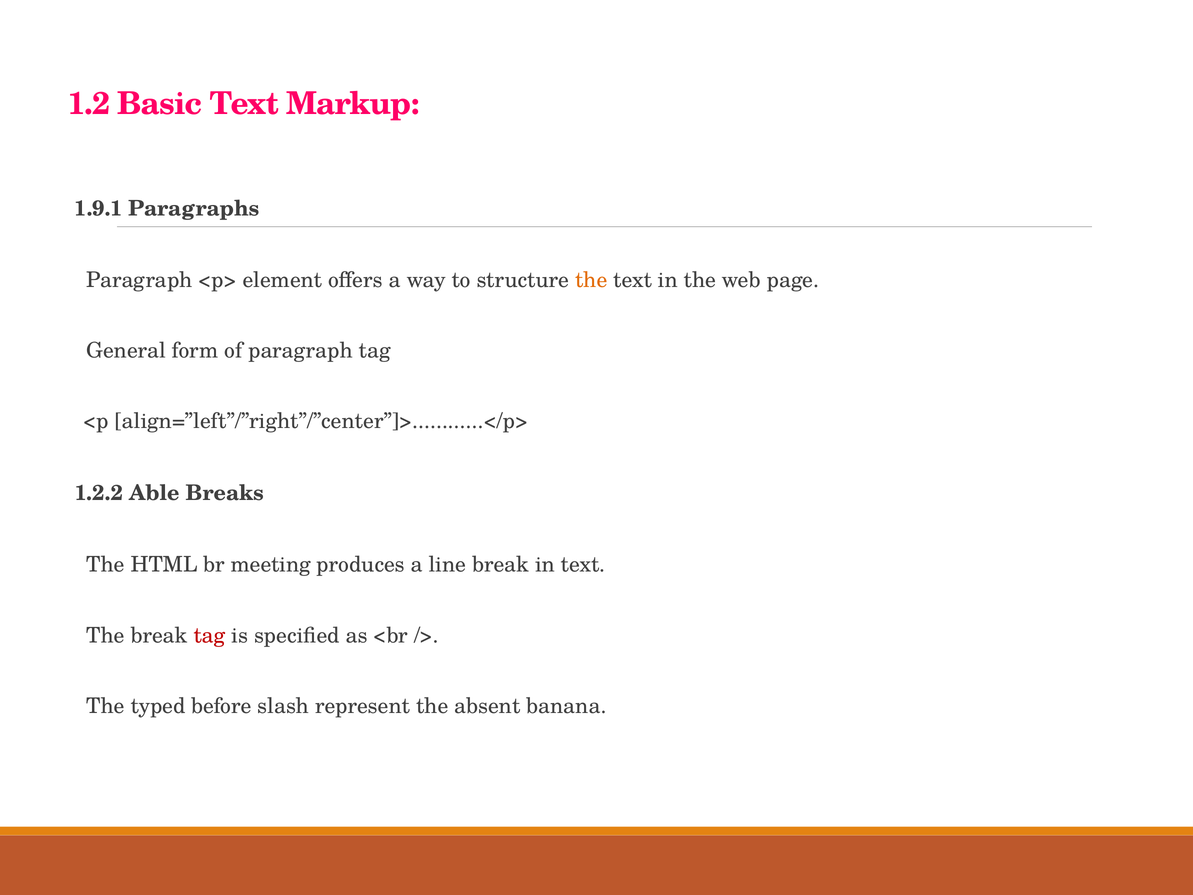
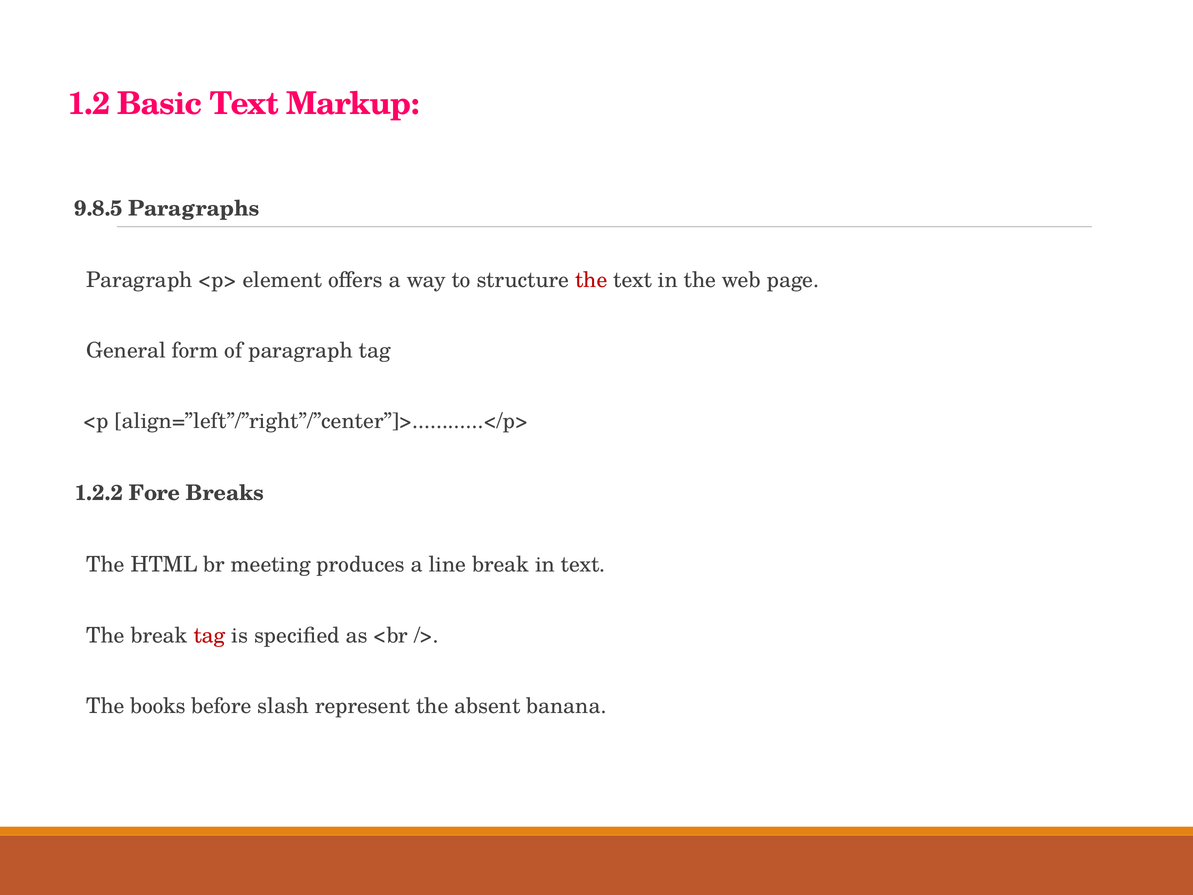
1.9.1: 1.9.1 -> 9.8.5 (99, 208)
the colour: orange -> red (591, 280)
Able: Able -> Fore (154, 493)
typed: typed -> books (158, 706)
